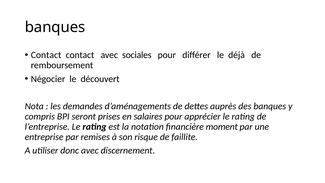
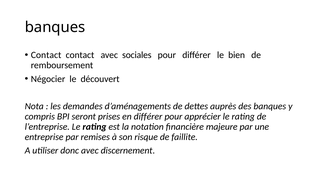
déjà: déjà -> bien (237, 55)
en salaires: salaires -> différer (148, 116)
moment: moment -> majeure (222, 127)
